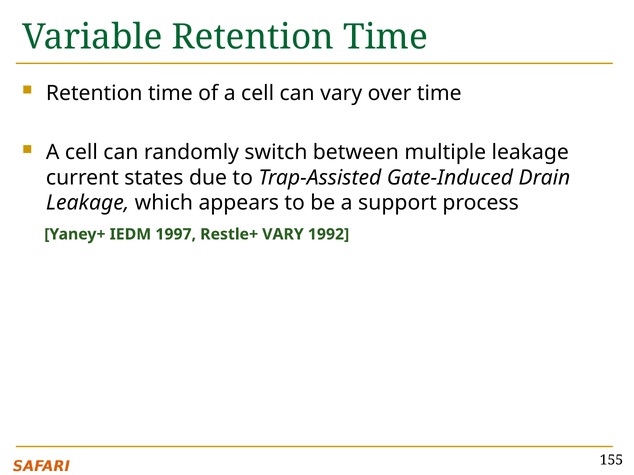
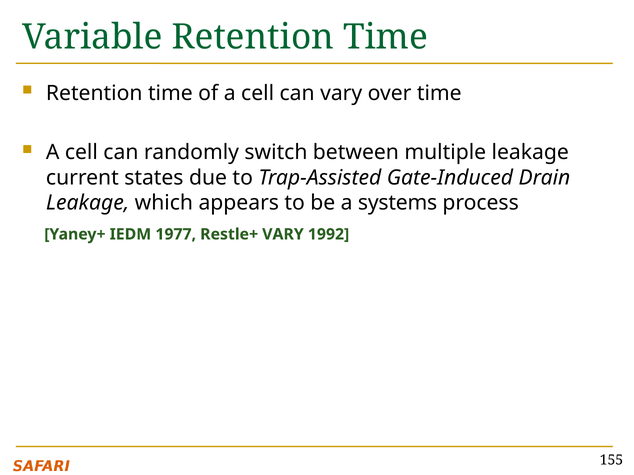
support: support -> systems (398, 203)
1997: 1997 -> 1977 (176, 234)
